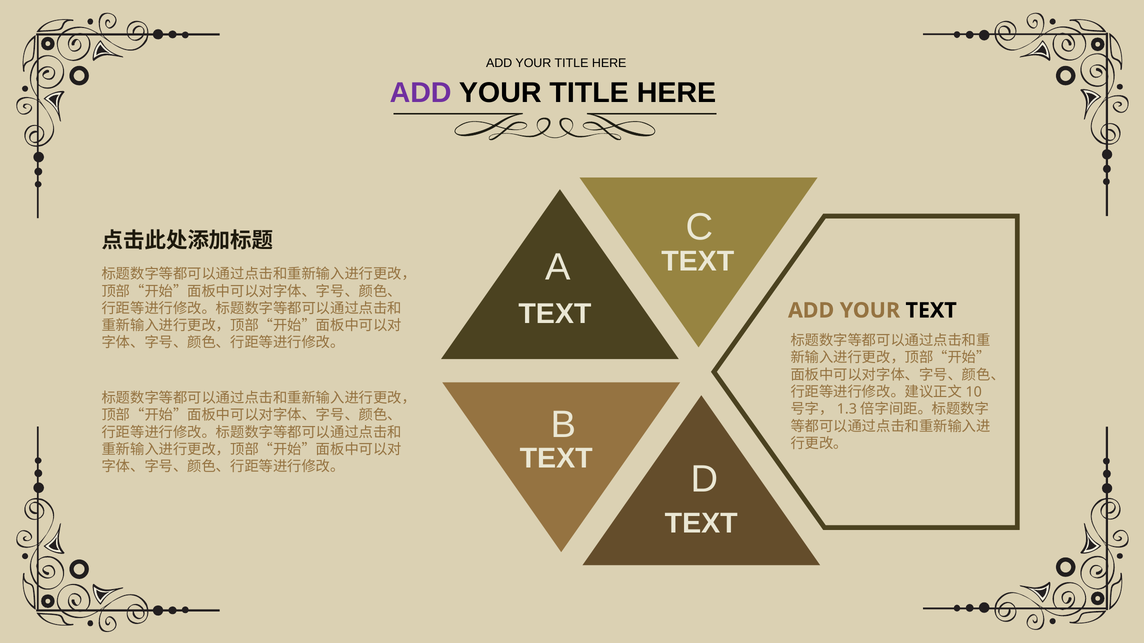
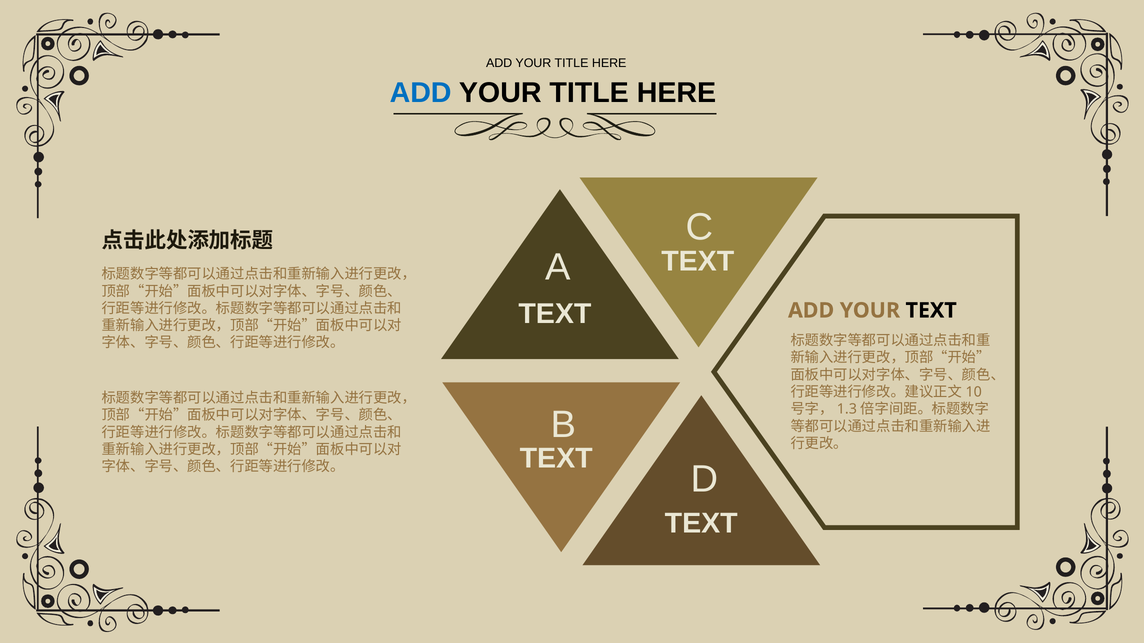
ADD colour: purple -> blue (421, 93)
